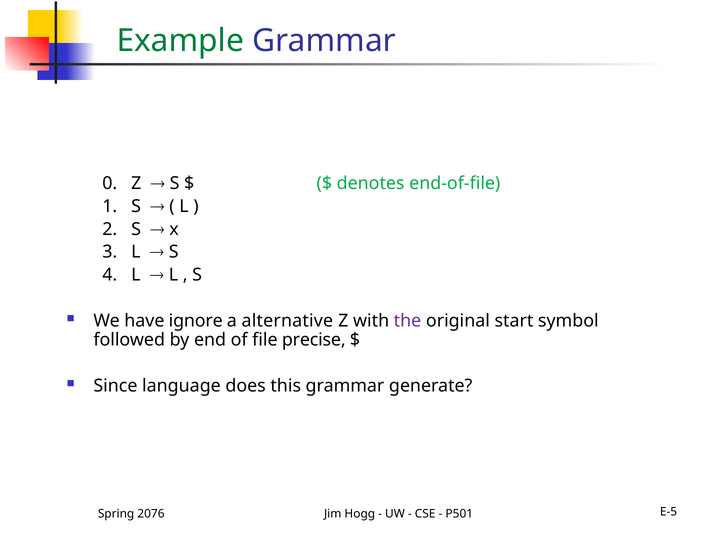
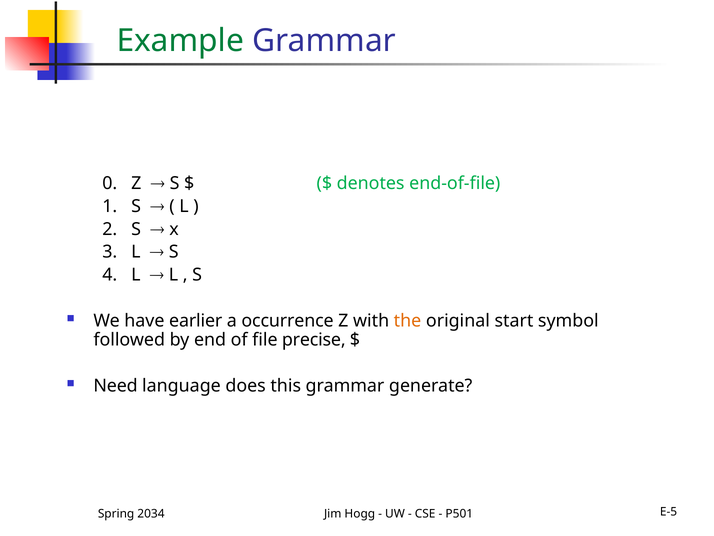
ignore: ignore -> earlier (196, 320)
alternative: alternative -> occurrence (288, 320)
the colour: purple -> orange (407, 320)
Since: Since -> Need (116, 385)
2076: 2076 -> 2034 (151, 513)
